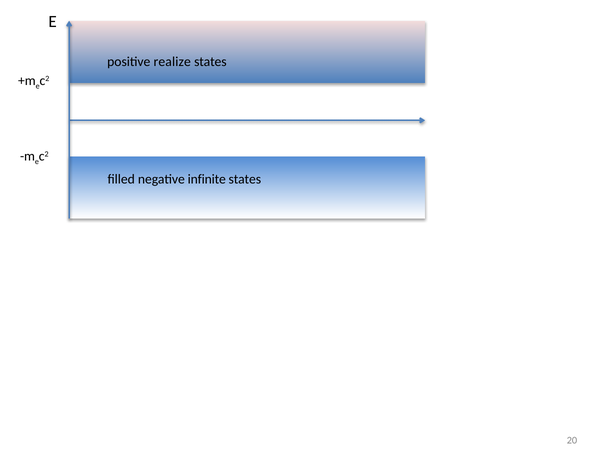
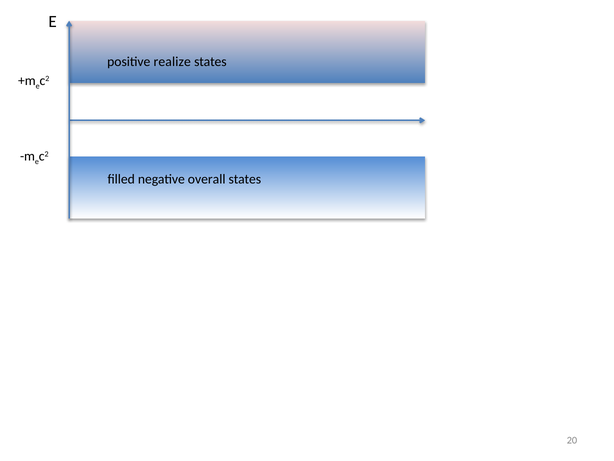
infinite: infinite -> overall (207, 179)
